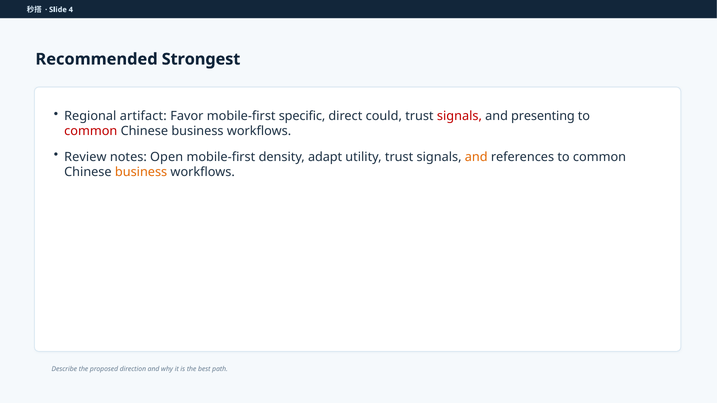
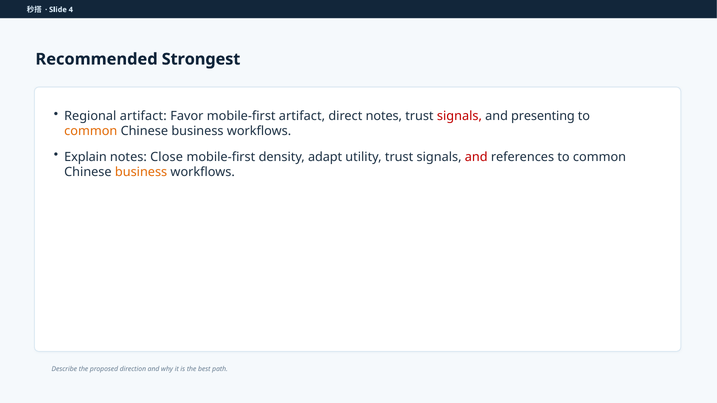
mobile-first specific: specific -> artifact (302, 116)
direct could: could -> notes (384, 116)
common colour: red -> orange (91, 131)
Review: Review -> Explain (85, 157)
Open: Open -> Close (167, 157)
and colour: orange -> red (476, 157)
